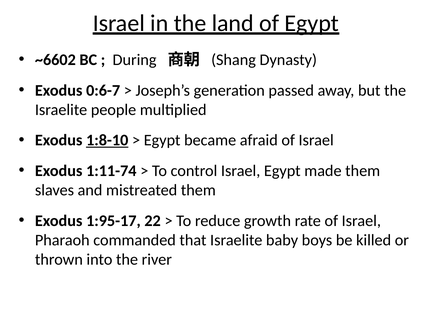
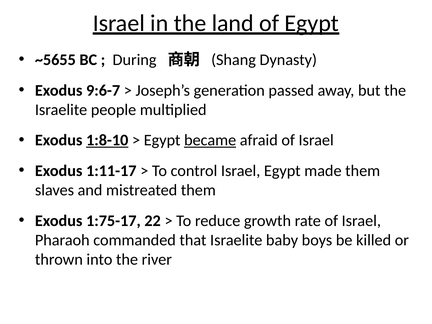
~6602: ~6602 -> ~5655 (55, 60)
0:6-7: 0:6-7 -> 9:6-7 (103, 90)
became underline: none -> present (210, 140)
1:11-74: 1:11-74 -> 1:11-17 (111, 171)
1:95-17: 1:95-17 -> 1:75-17 (113, 221)
